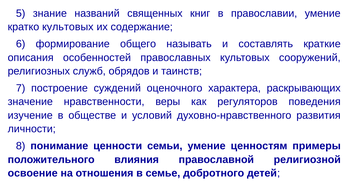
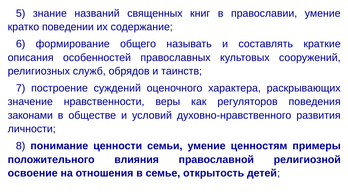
кратко культовых: культовых -> поведении (68, 27)
изучение: изучение -> законами (30, 115)
добротного: добротного -> открытость (214, 173)
